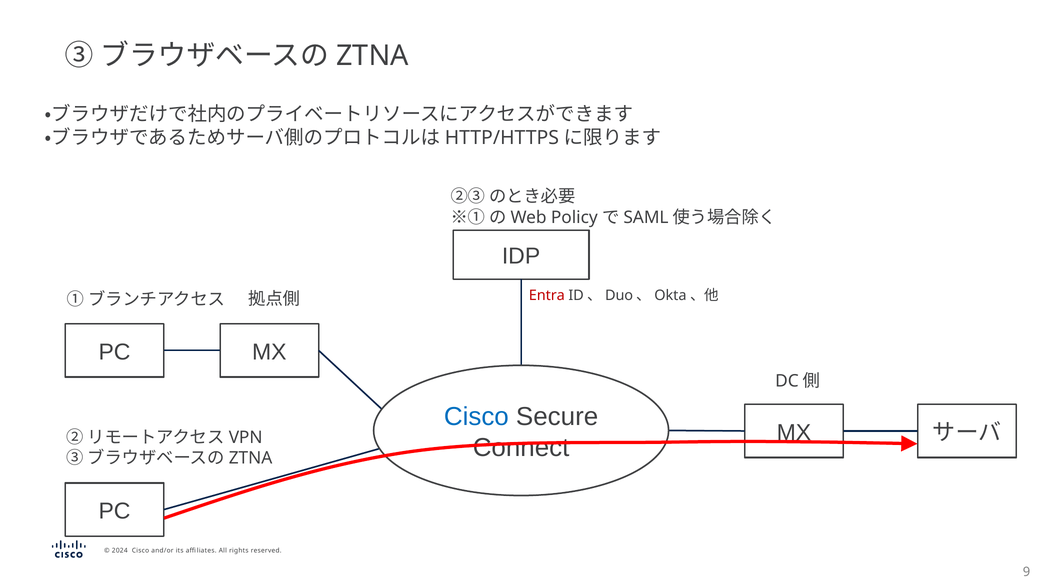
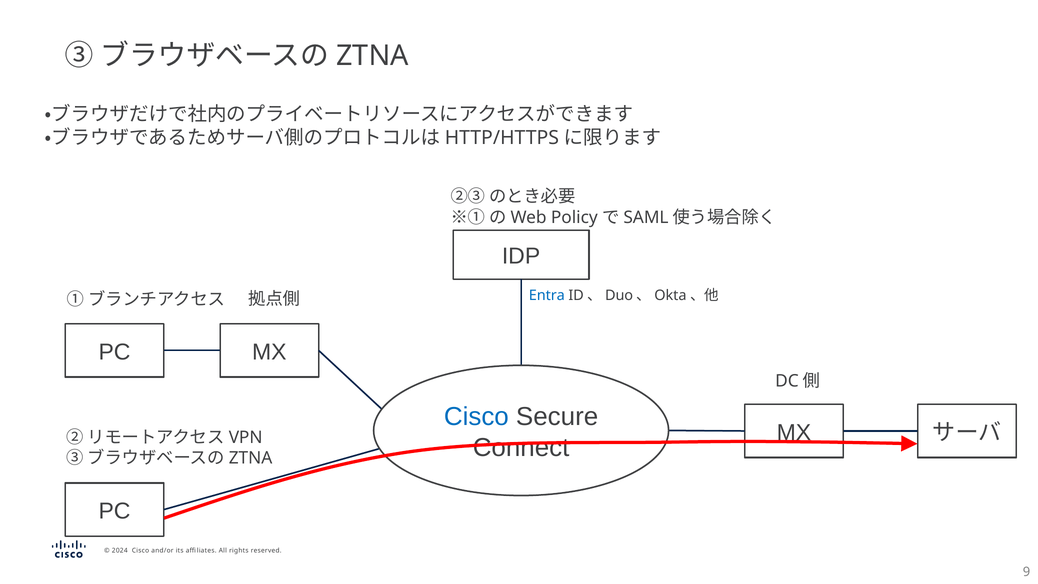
Entra colour: red -> blue (547, 295)
